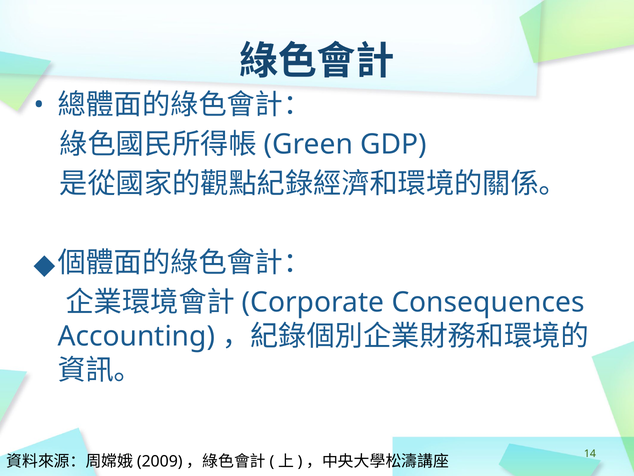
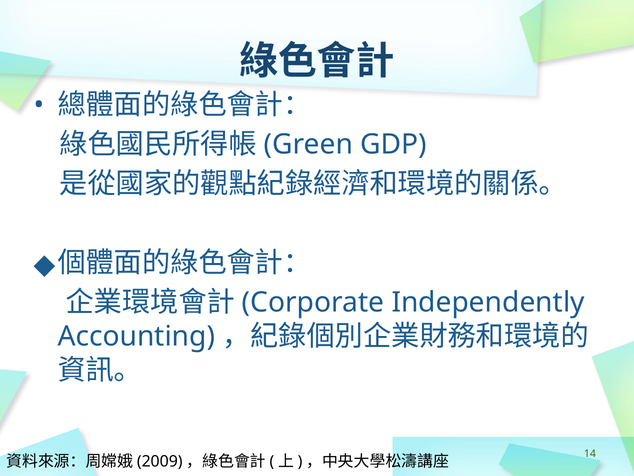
Consequences: Consequences -> Independently (488, 302)
